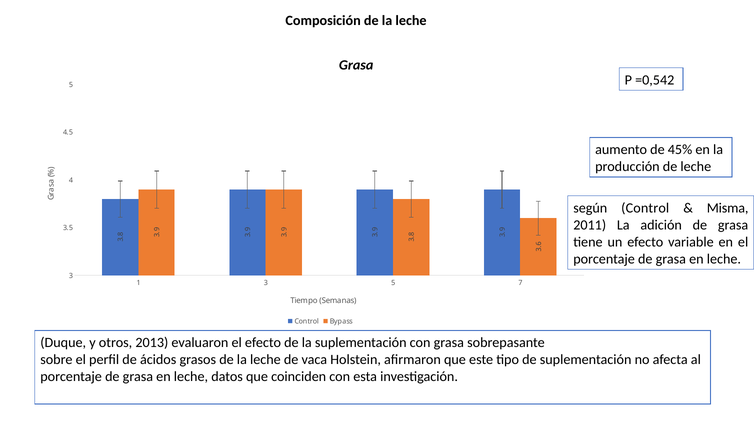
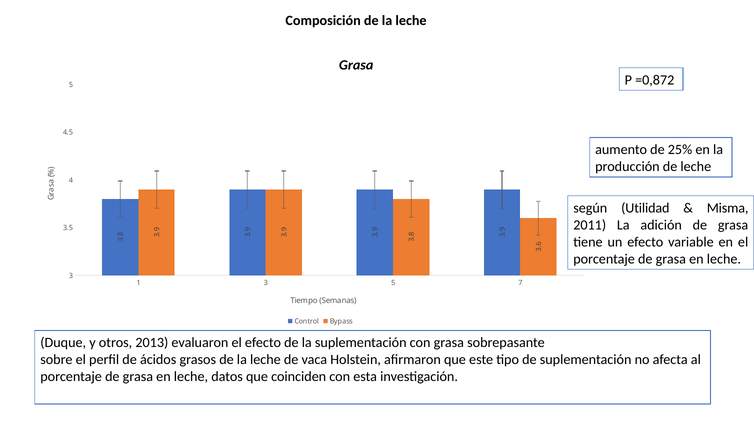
=0,542: =0,542 -> =0,872 (655, 80)
45%: 45% -> 25% (680, 150)
según Control: Control -> Utilidad (645, 208)
